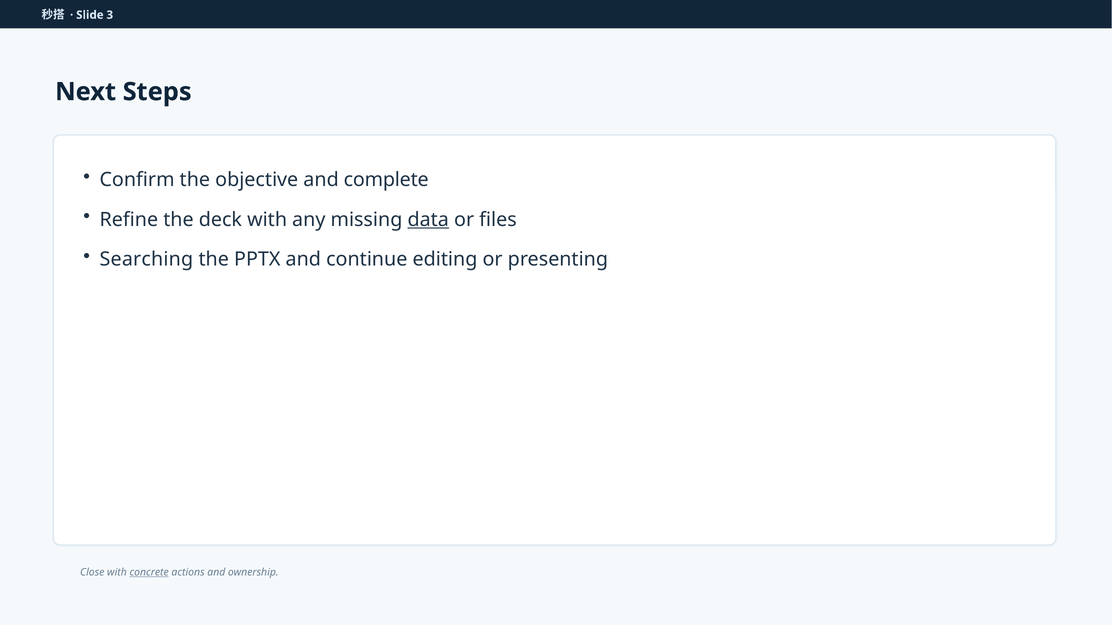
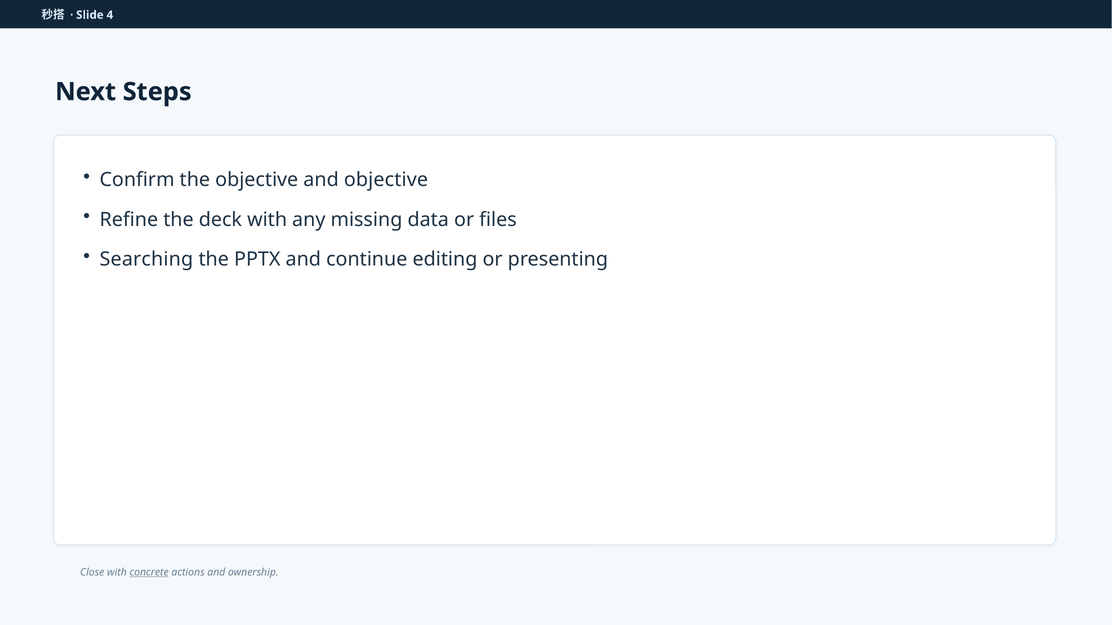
3: 3 -> 4 (110, 15)
and complete: complete -> objective (386, 180)
data underline: present -> none (428, 220)
